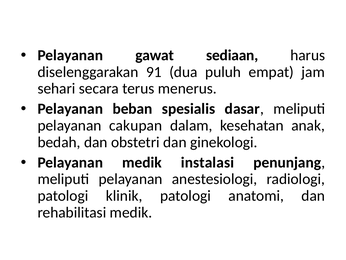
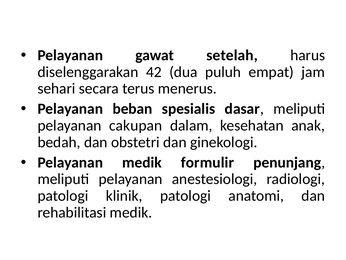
sediaan: sediaan -> setelah (232, 55)
91: 91 -> 42 (154, 72)
instalasi: instalasi -> formulir (207, 162)
